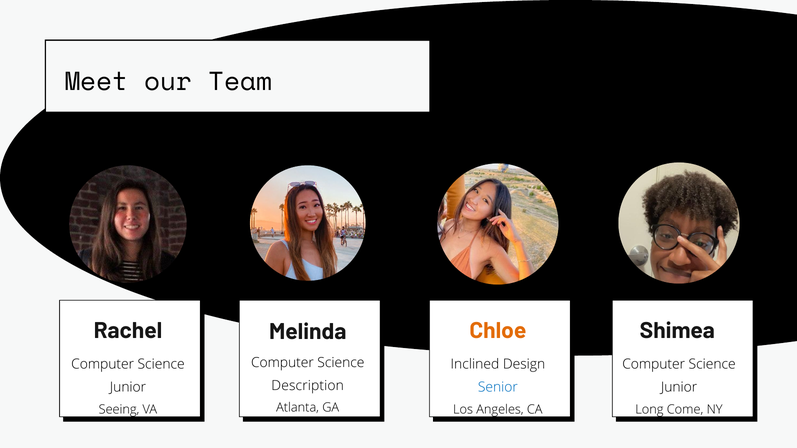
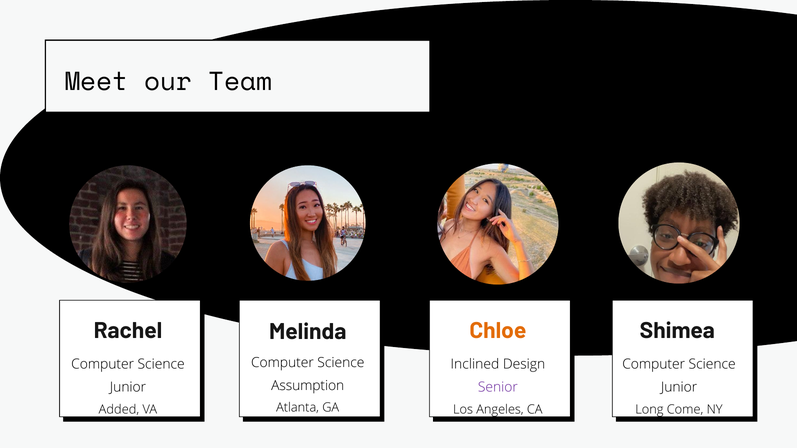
Description: Description -> Assumption (308, 386)
Senior colour: blue -> purple (498, 388)
Seeing: Seeing -> Added (119, 410)
